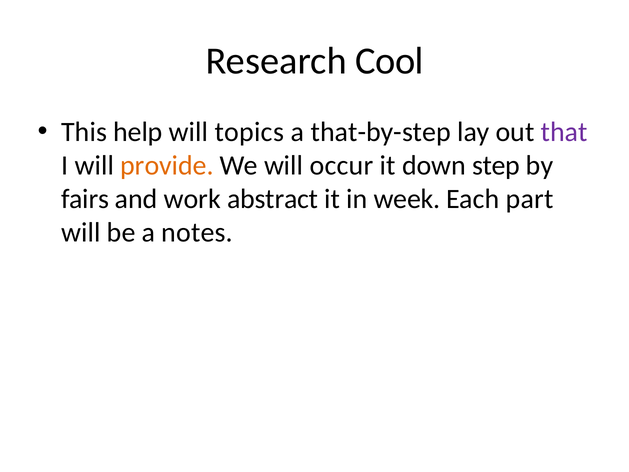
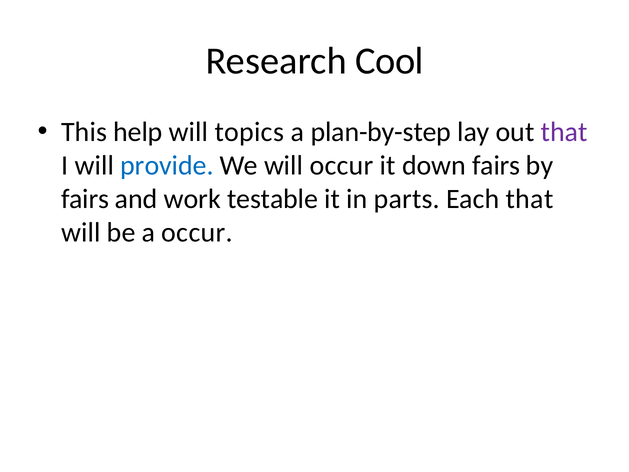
that-by-step: that-by-step -> plan-by-step (381, 132)
provide colour: orange -> blue (167, 166)
down step: step -> fairs (496, 166)
abstract: abstract -> testable (273, 199)
week: week -> parts (407, 199)
Each part: part -> that (530, 199)
a notes: notes -> occur (197, 233)
